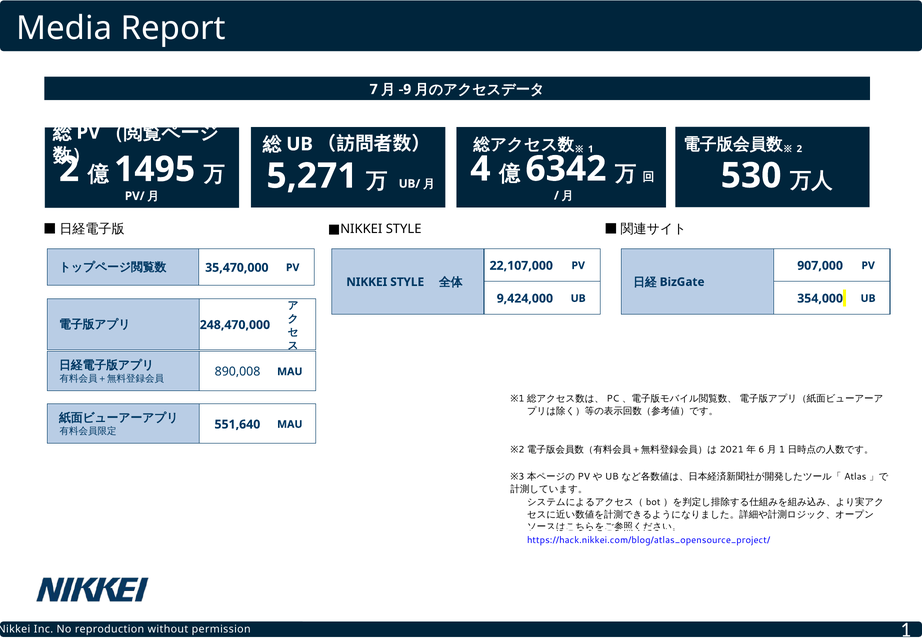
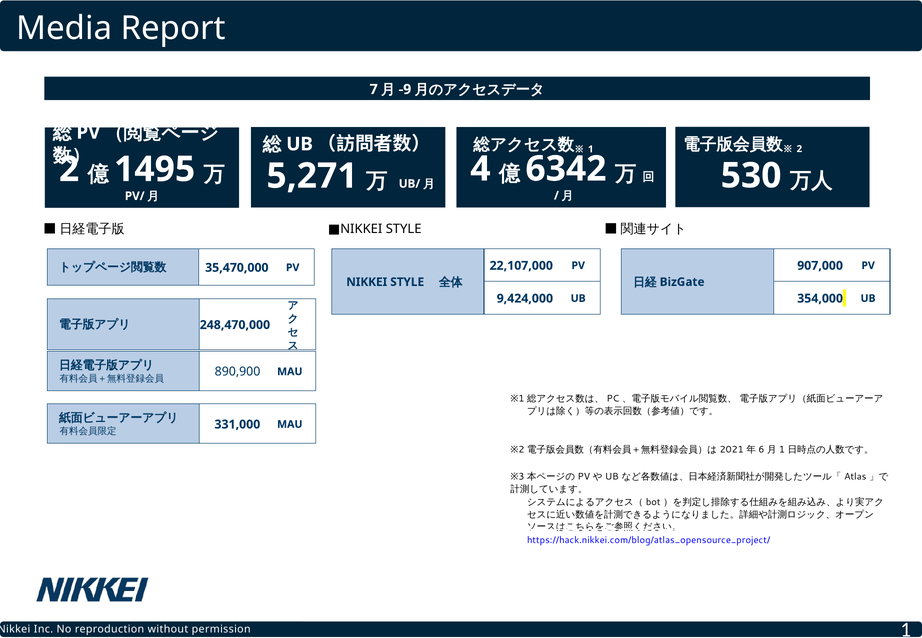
890,008: 890,008 -> 890,900 (238, 372)
551,640: 551,640 -> 331,000 (237, 425)
